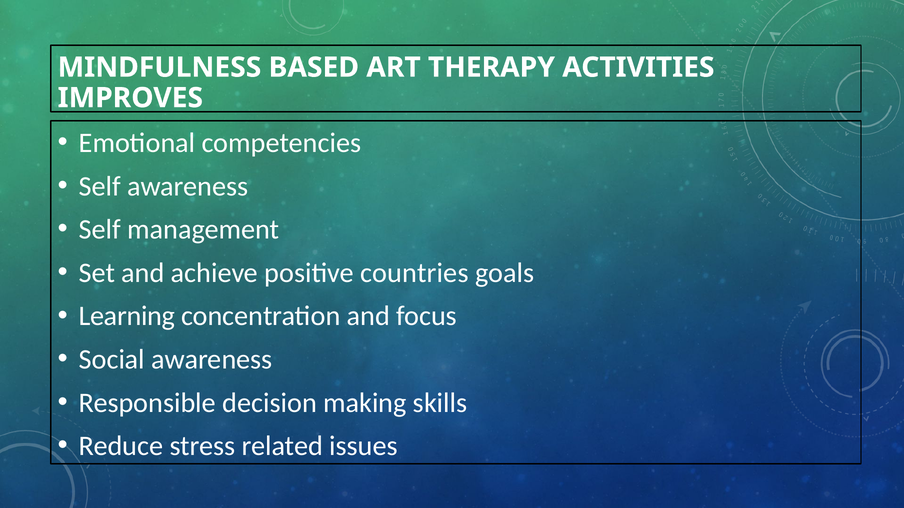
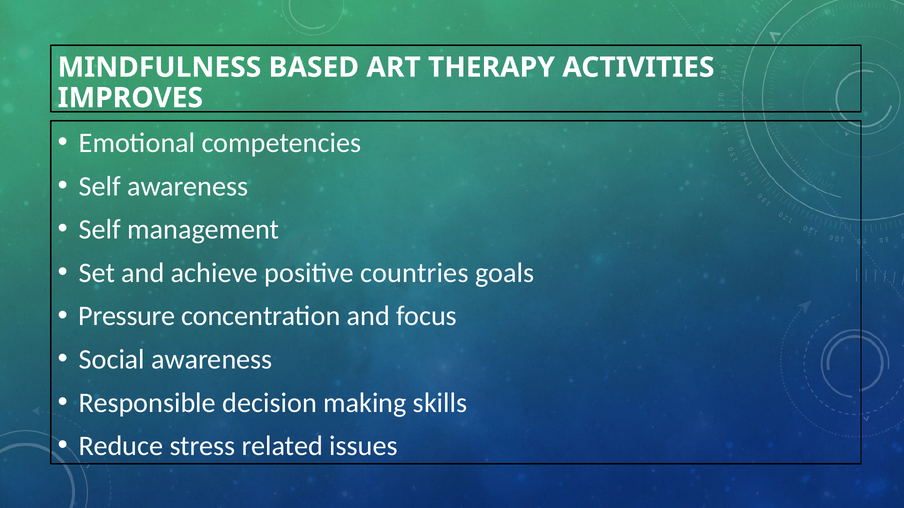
Learning: Learning -> Pressure (127, 316)
